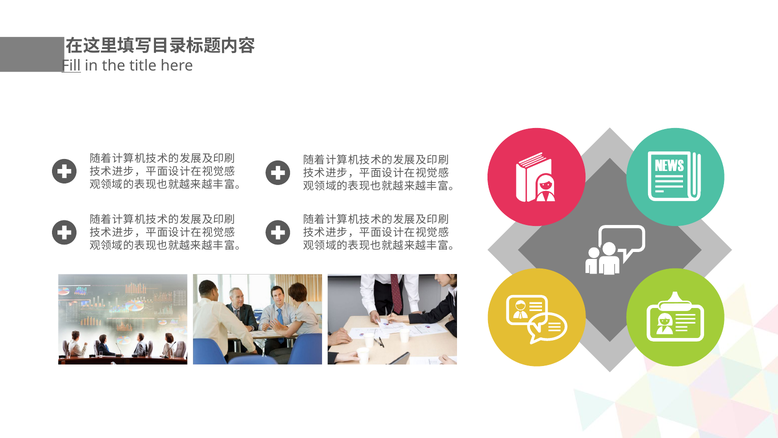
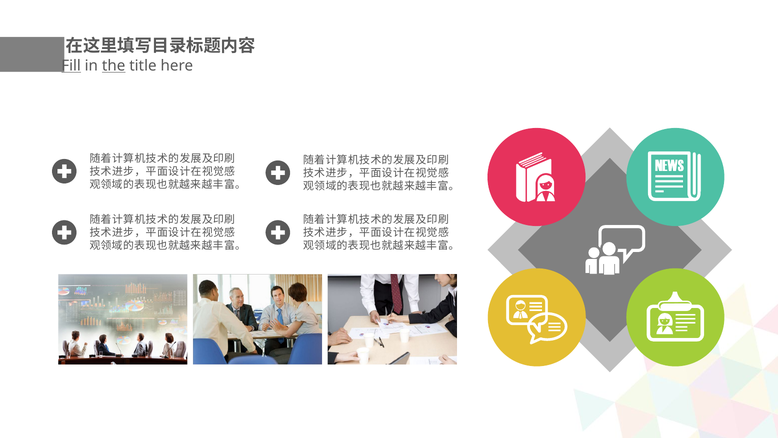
the underline: none -> present (114, 66)
